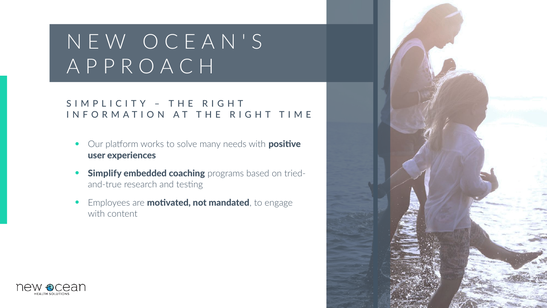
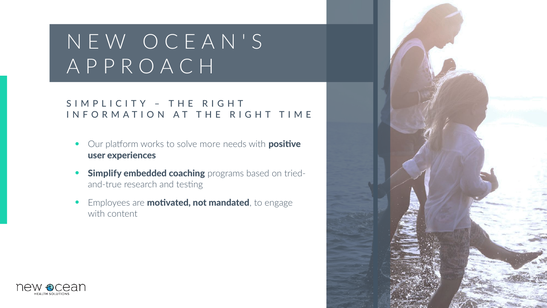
many: many -> more (210, 144)
